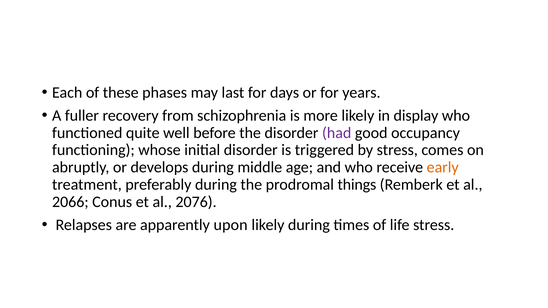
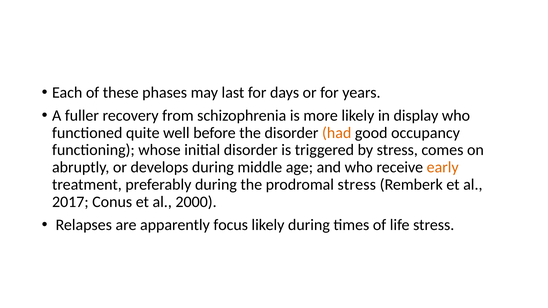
had colour: purple -> orange (337, 133)
prodromal things: things -> stress (357, 185)
2066: 2066 -> 2017 (70, 202)
2076: 2076 -> 2000 (196, 202)
upon: upon -> focus (231, 225)
